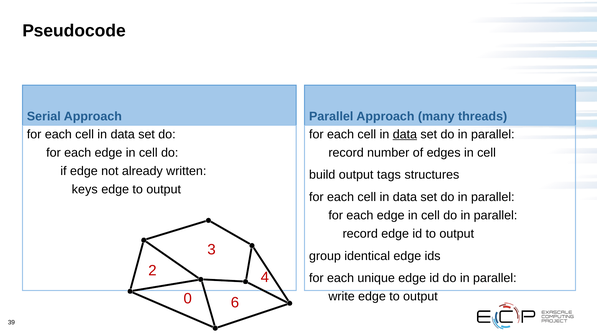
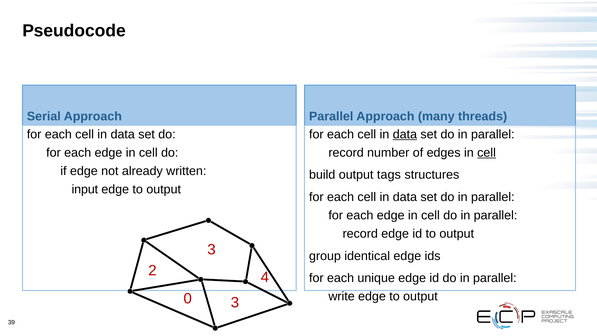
cell underline: none -> present (487, 153)
keys: keys -> input (85, 189)
0 6: 6 -> 3 (235, 303)
